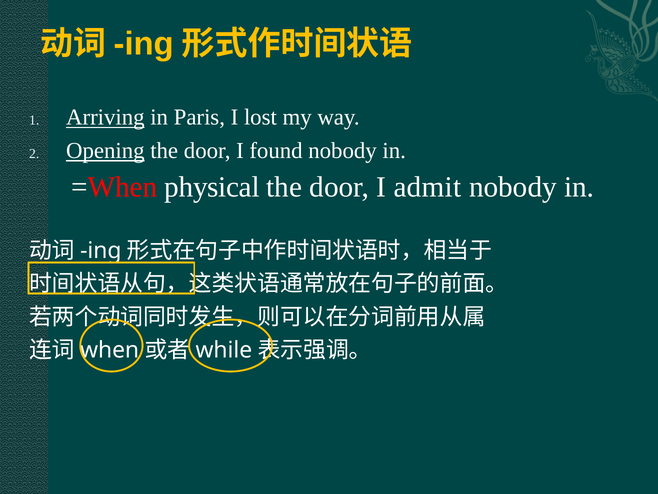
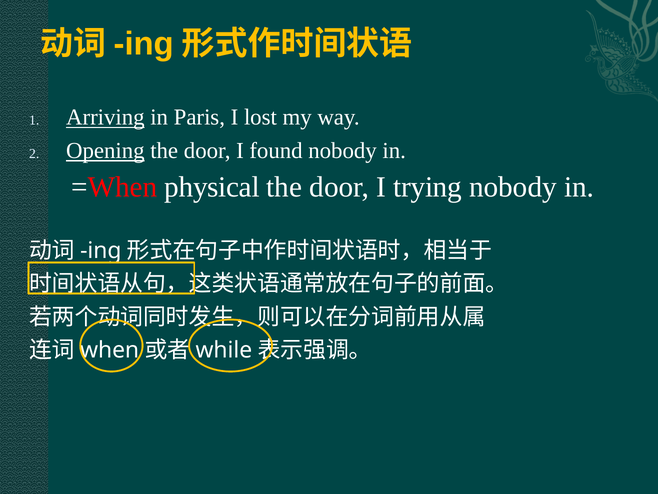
admit: admit -> trying (428, 187)
